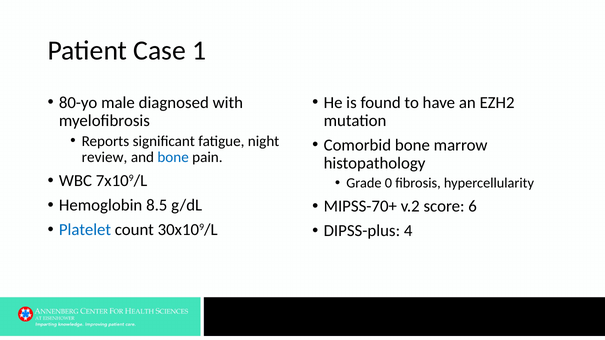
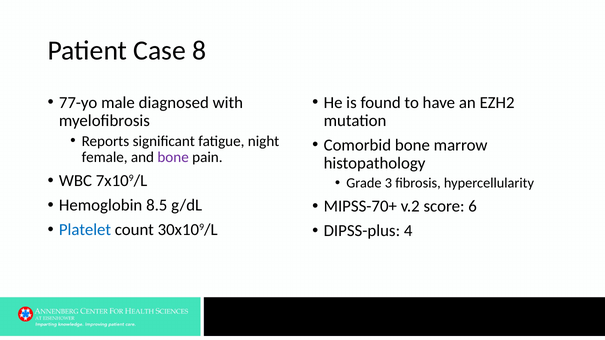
1: 1 -> 8 (199, 51)
80-yo: 80-yo -> 77-yo (78, 103)
review: review -> female (105, 158)
bone colour: blue -> purple (173, 158)
0: 0 -> 3 (388, 183)
